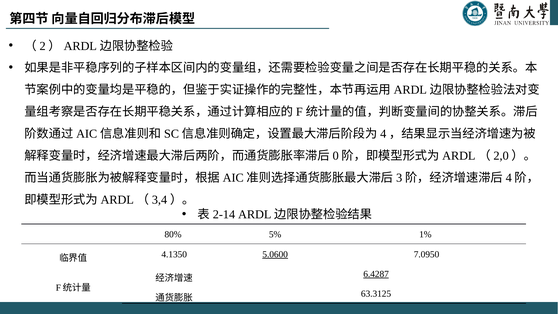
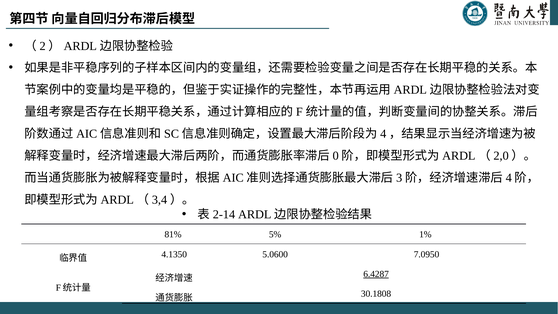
80%: 80% -> 81% (173, 234)
5.0600 underline: present -> none (275, 254)
63.3125: 63.3125 -> 30.1808 (376, 294)
